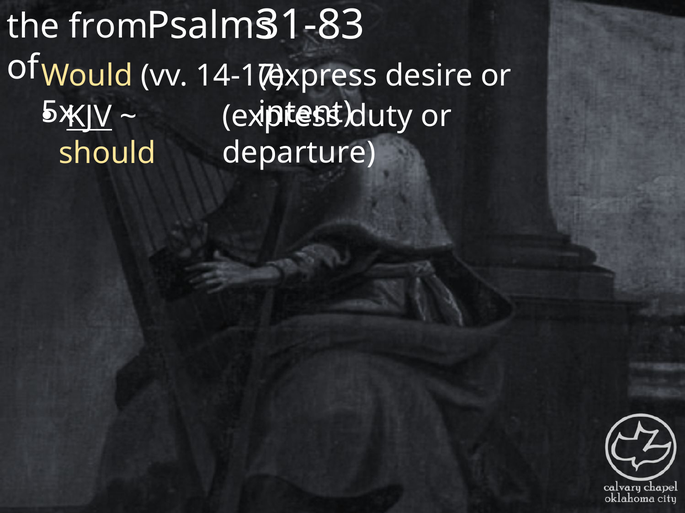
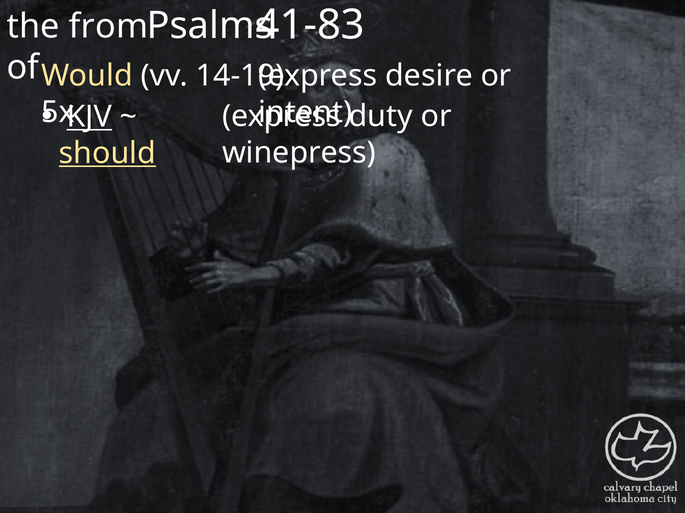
31-83: 31-83 -> 41-83 (310, 25)
14-17: 14-17 -> 14-19 (240, 76)
departure: departure -> winepress (299, 153)
should underline: none -> present (107, 153)
